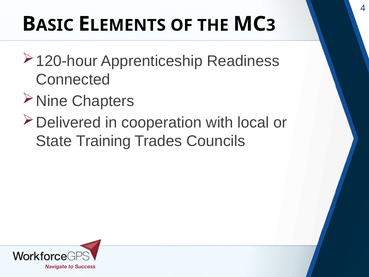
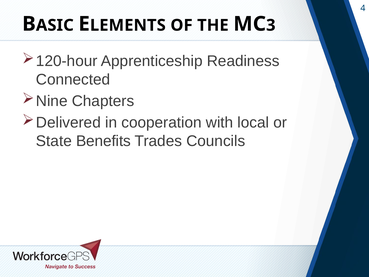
Training: Training -> Benefits (103, 141)
